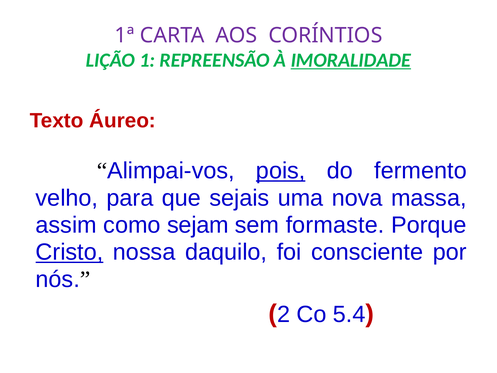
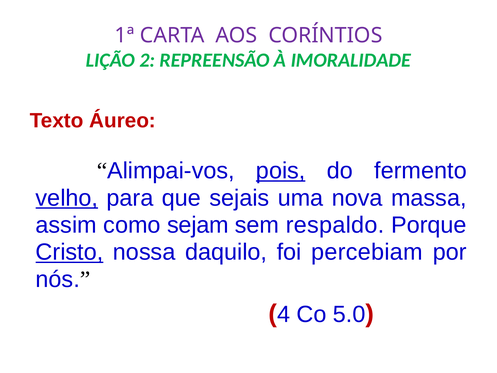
1: 1 -> 2 (147, 60)
IMORALIDADE underline: present -> none (351, 60)
velho underline: none -> present (67, 198)
formaste: formaste -> respaldo (335, 225)
consciente: consciente -> percebiam (367, 252)
2: 2 -> 4 (284, 314)
5.4: 5.4 -> 5.0 (349, 314)
